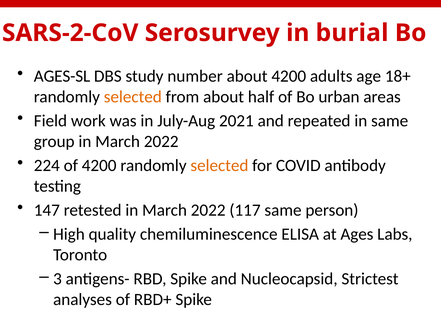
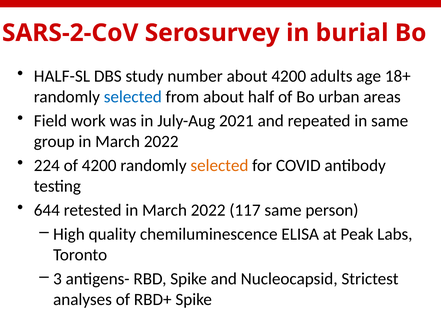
AGES-SL: AGES-SL -> HALF-SL (62, 76)
selected colour: orange -> blue (133, 97)
147: 147 -> 644 (47, 210)
Ages: Ages -> Peak (357, 234)
